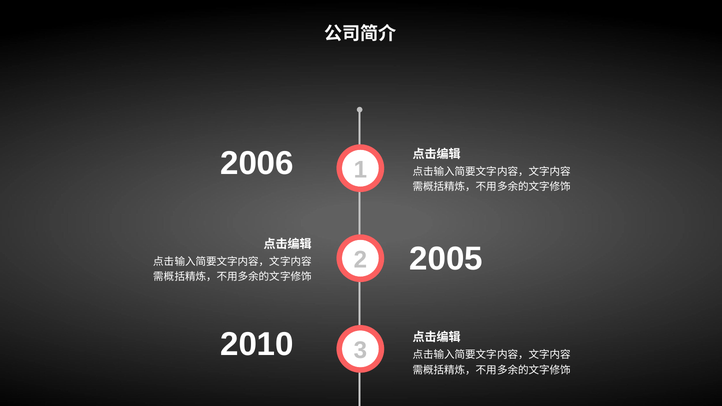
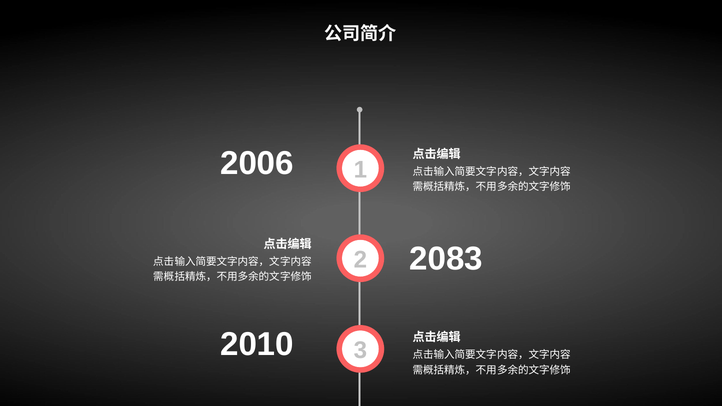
2005: 2005 -> 2083 (446, 259)
